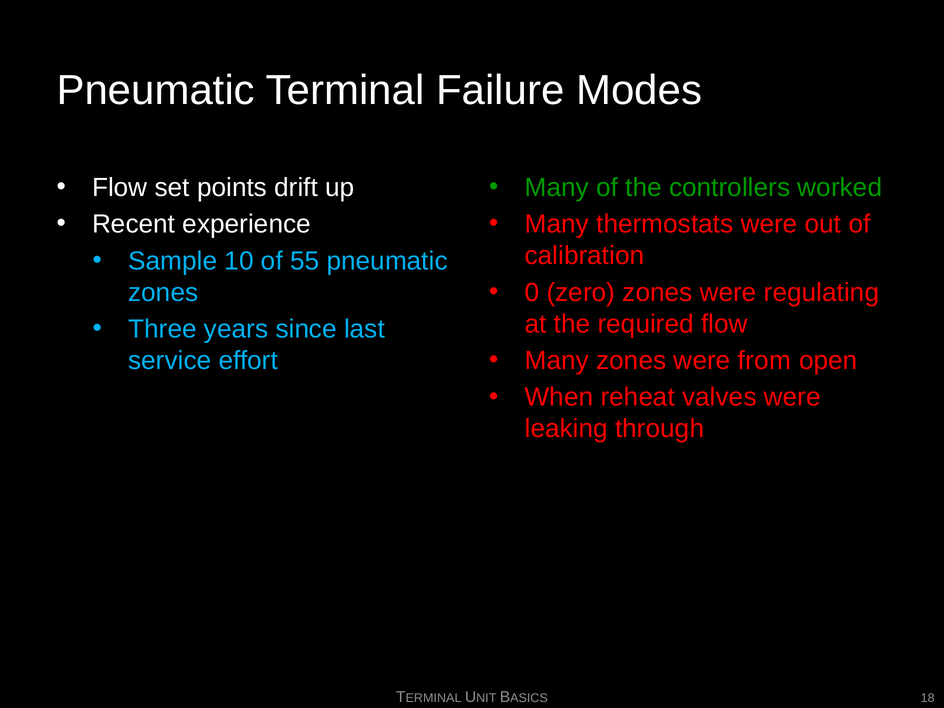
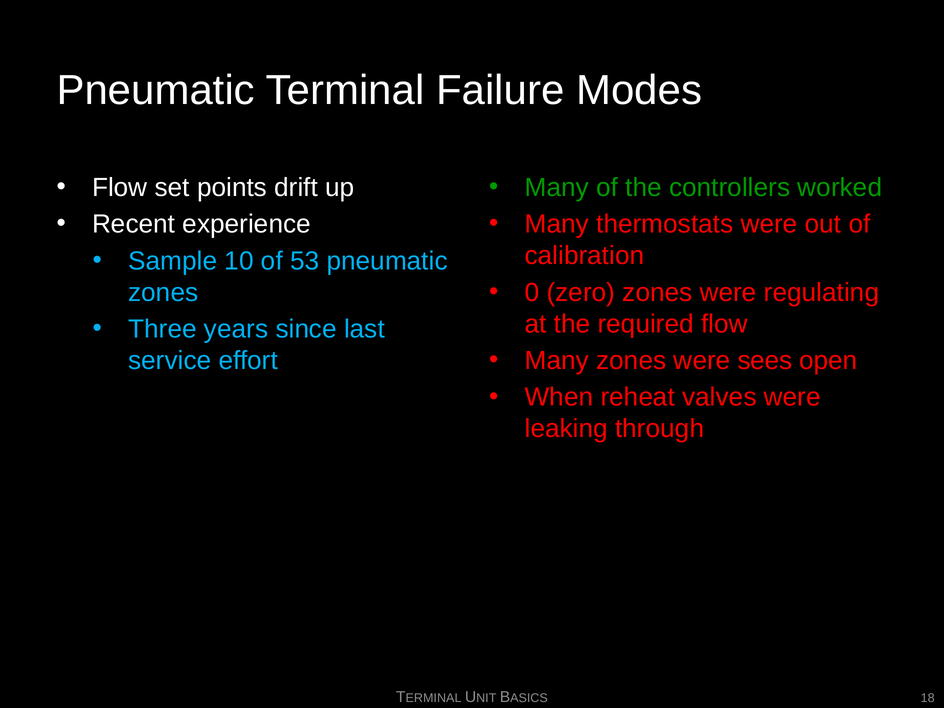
55: 55 -> 53 (305, 261)
from: from -> sees (765, 361)
